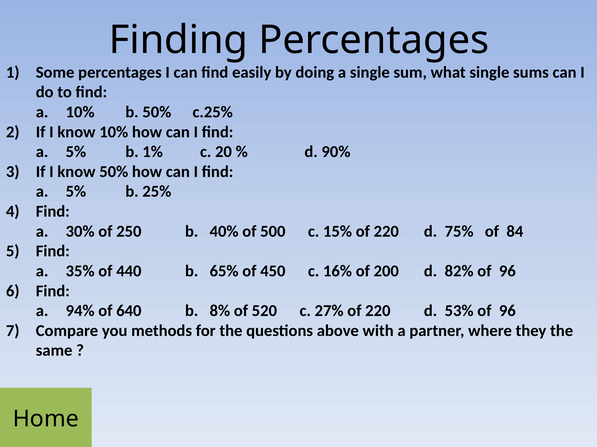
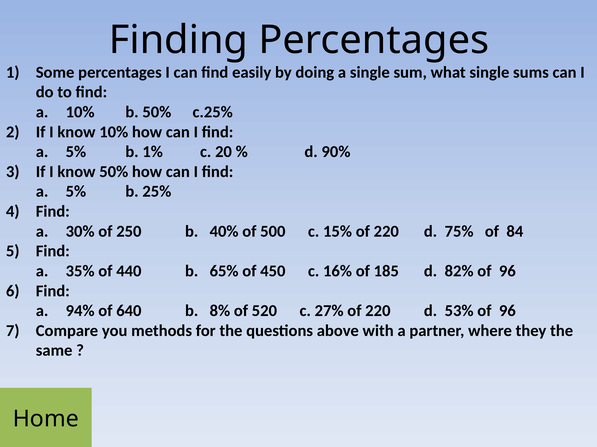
200: 200 -> 185 (386, 271)
